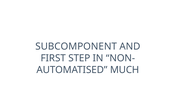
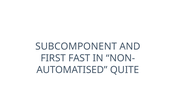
STEP: STEP -> FAST (79, 58)
MUCH: MUCH -> QUITE (125, 70)
